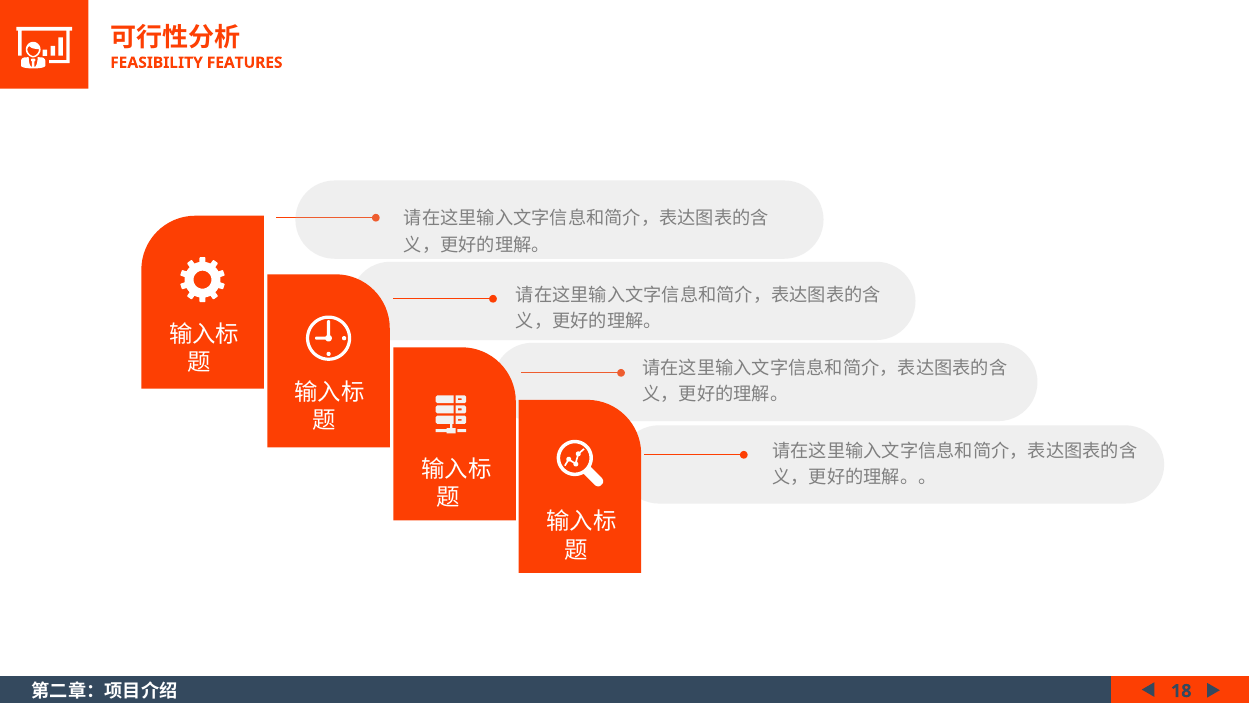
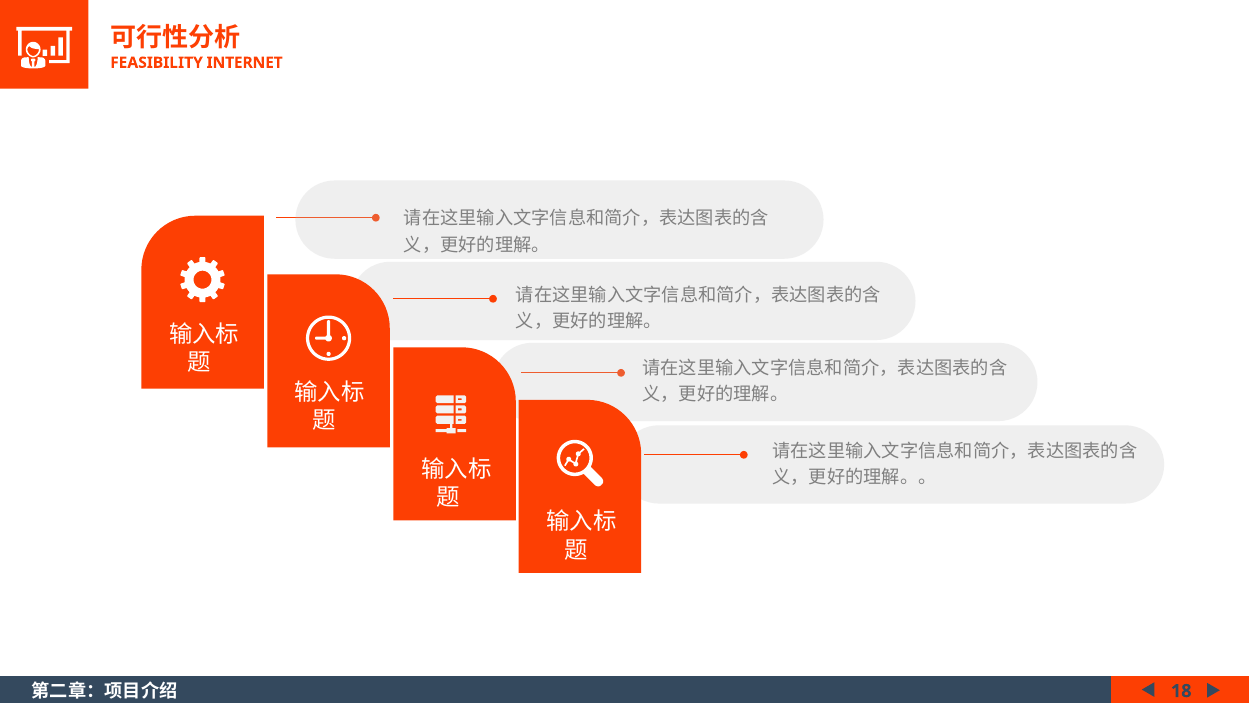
FEATURES: FEATURES -> INTERNET (245, 63)
